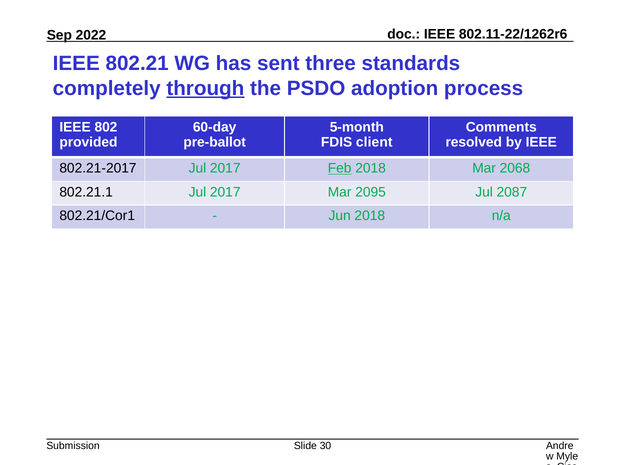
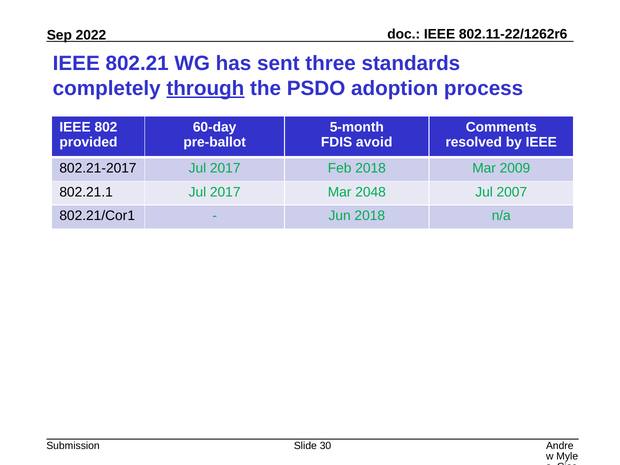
client: client -> avoid (374, 142)
Feb underline: present -> none (340, 168)
2068: 2068 -> 2009 (515, 168)
2095: 2095 -> 2048 (371, 192)
2087: 2087 -> 2007 (512, 192)
